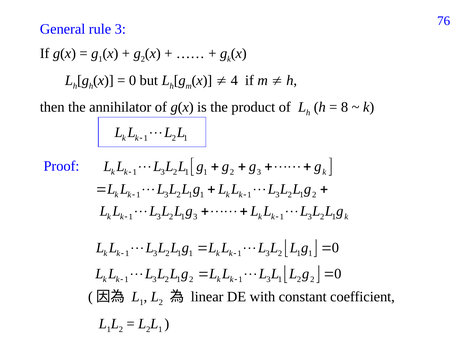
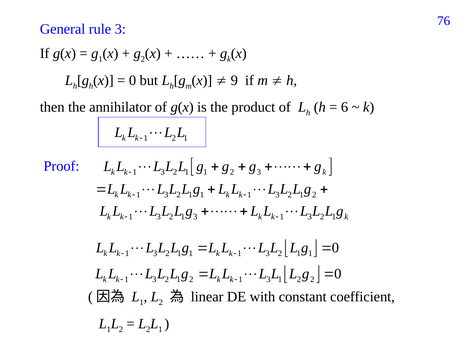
4: 4 -> 9 (234, 80)
8: 8 -> 6 (345, 107)
